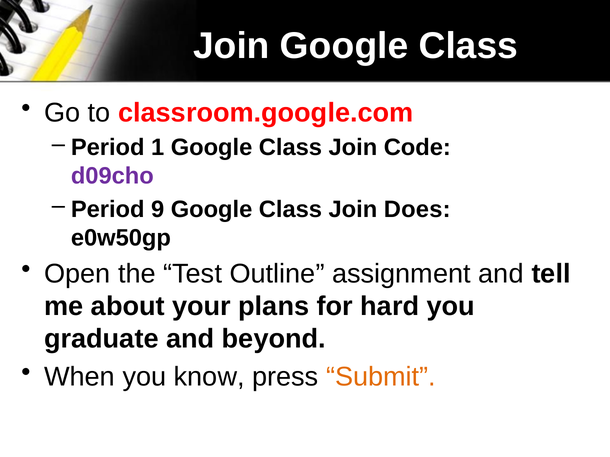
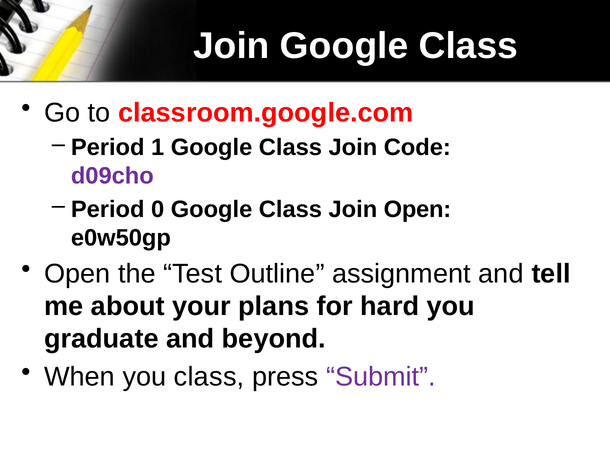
9: 9 -> 0 (158, 209)
Join Does: Does -> Open (417, 209)
you know: know -> class (209, 377)
Submit colour: orange -> purple (381, 377)
